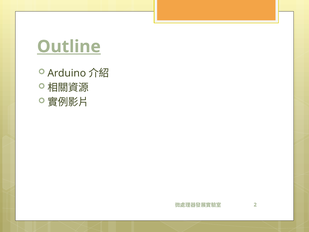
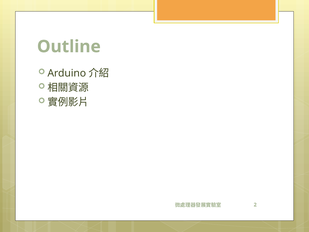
Outline underline: present -> none (69, 47)
